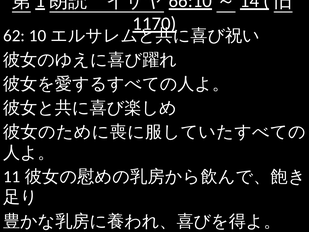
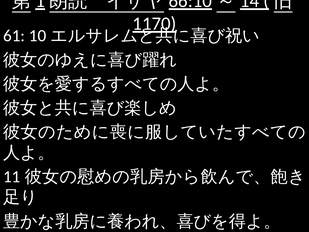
62: 62 -> 61 (14, 36)
